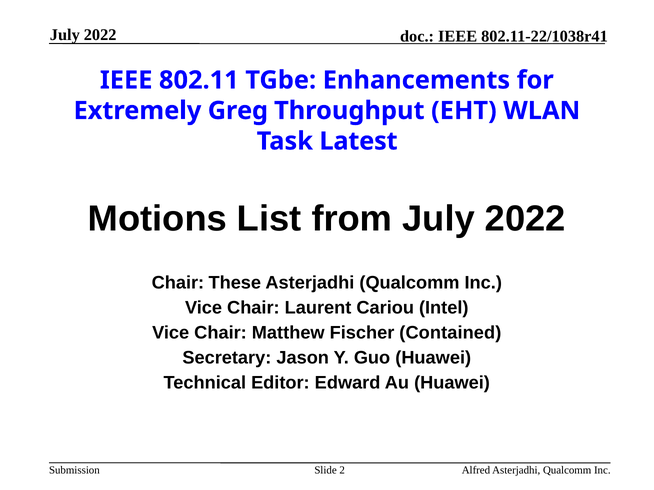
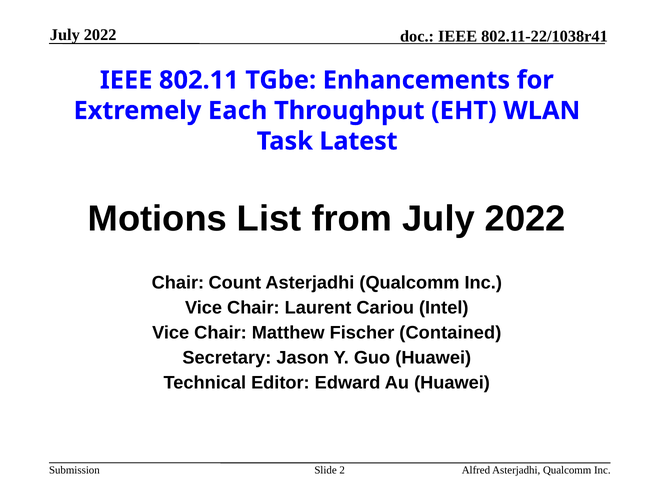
Greg: Greg -> Each (238, 111)
These: These -> Count (235, 283)
